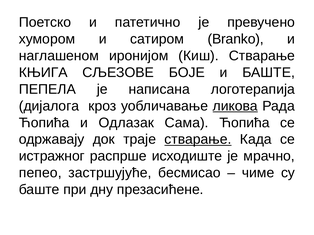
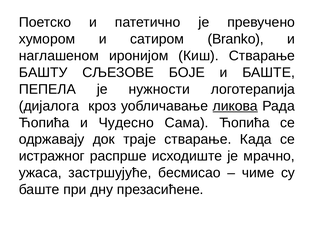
КЊИГА: КЊИГА -> БАШТУ (43, 73)
написана: написана -> нужности (159, 89)
Одлазак: Одлазак -> Чудесно (126, 123)
стварање underline: present -> none (198, 140)
пепео: пепео -> ужаса (40, 173)
